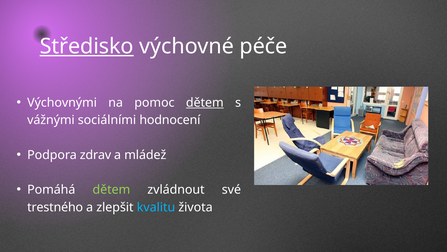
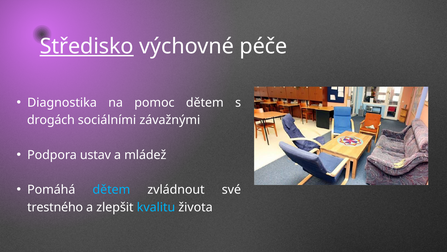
Výchovnými: Výchovnými -> Diagnostika (62, 102)
dětem underline: present -> none (205, 102)
vážnými: vážnými -> drogách (51, 120)
hodnocení: hodnocení -> závažnými (170, 120)
zdrav: zdrav -> ustav (95, 155)
dětem colour: light green -> light blue (111, 189)
